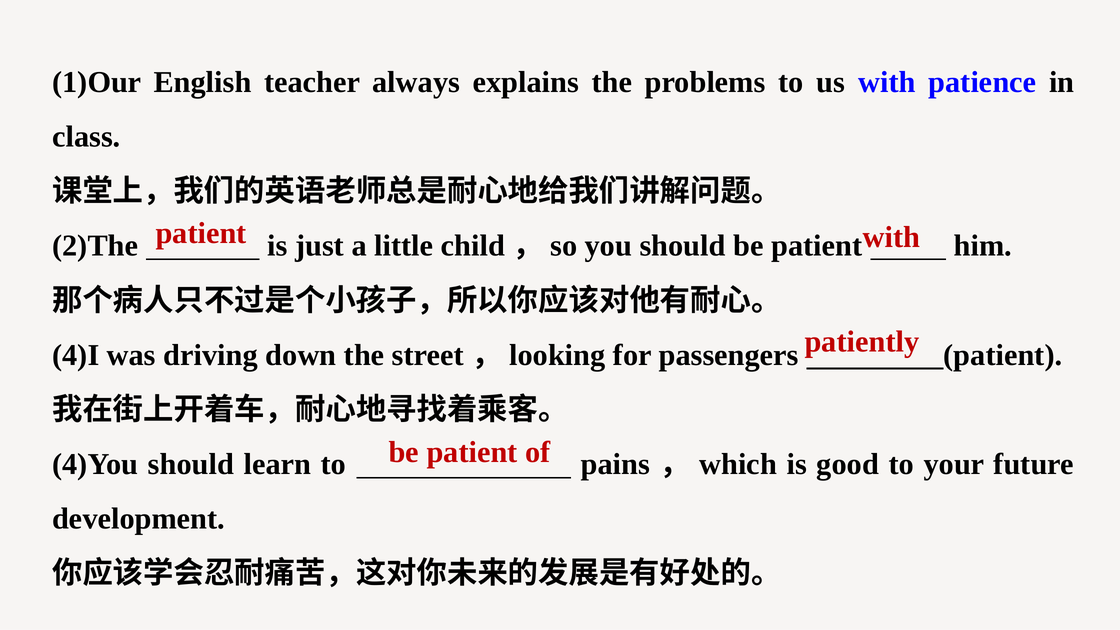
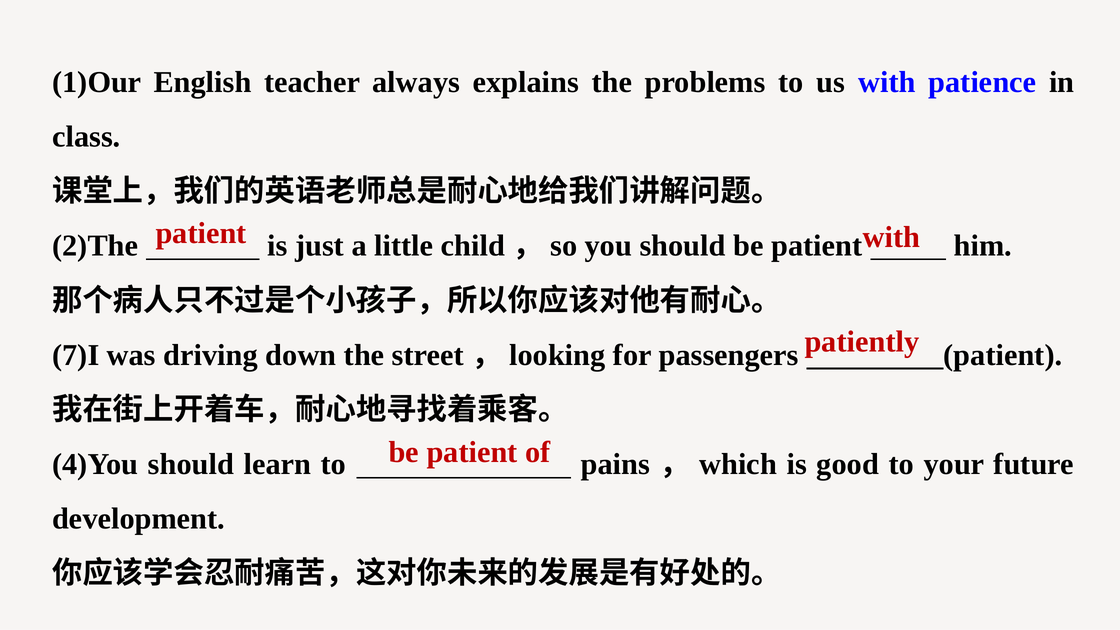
4)I: 4)I -> 7)I (76, 355)
